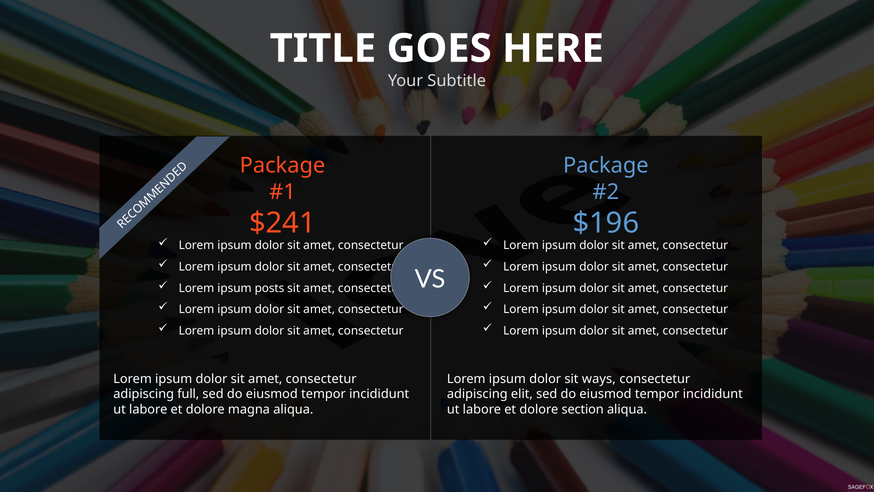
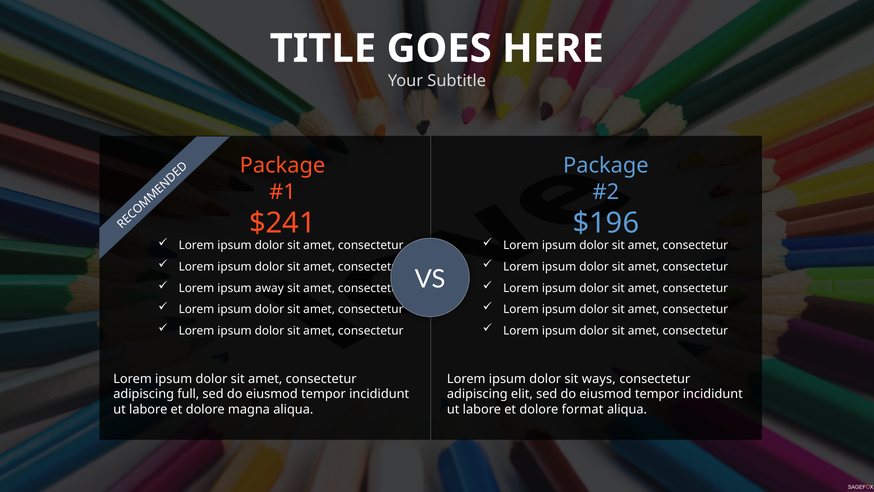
posts: posts -> away (269, 288)
section: section -> format (583, 409)
